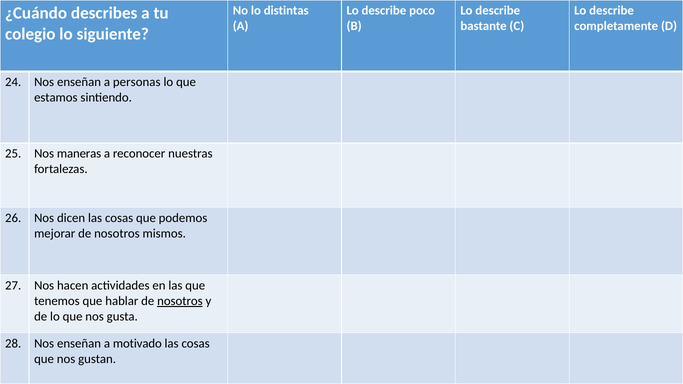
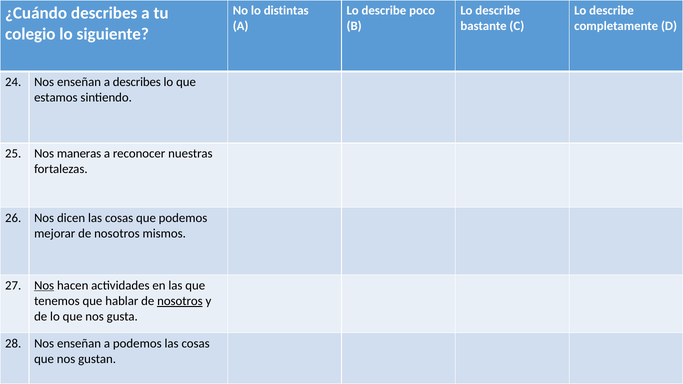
a personas: personas -> describes (137, 82)
Nos underline: none -> present (44, 285)
a motivado: motivado -> podemos (137, 344)
